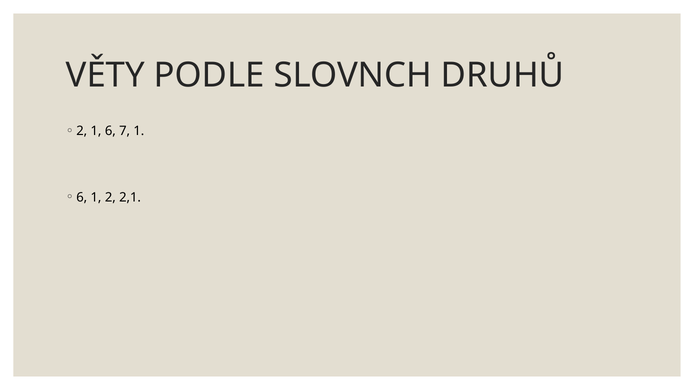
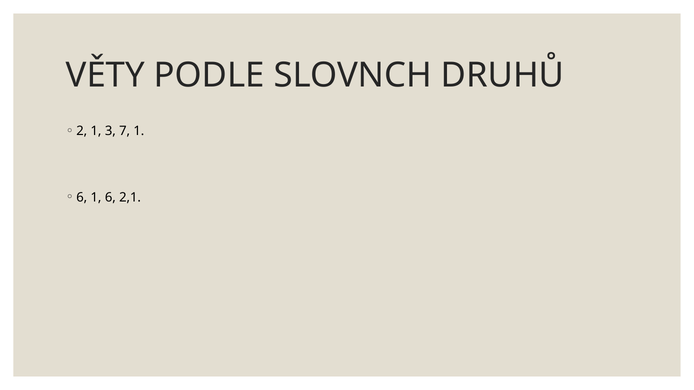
1 6: 6 -> 3 (110, 131)
1 2: 2 -> 6 (110, 197)
